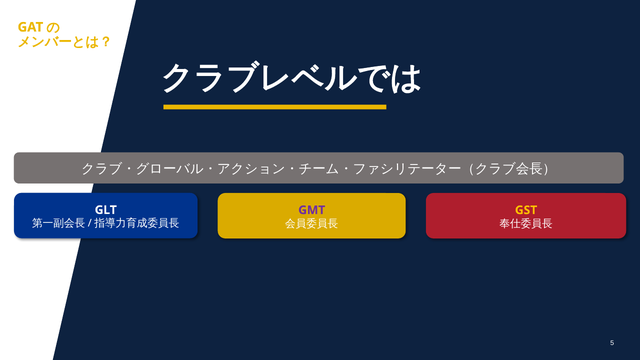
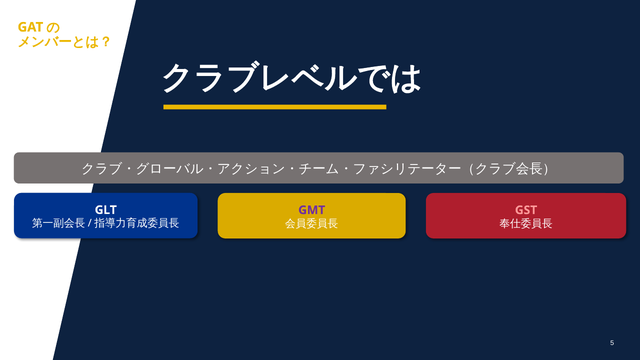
GST colour: yellow -> pink (526, 210)
